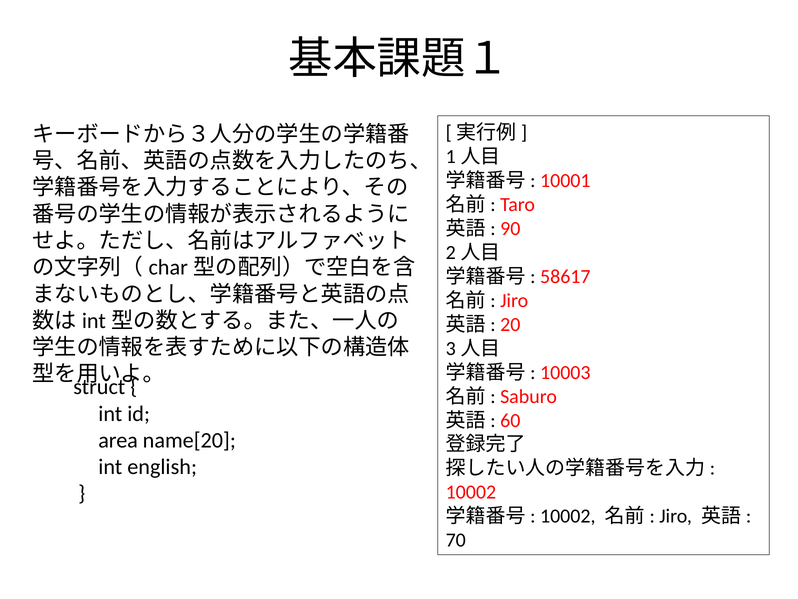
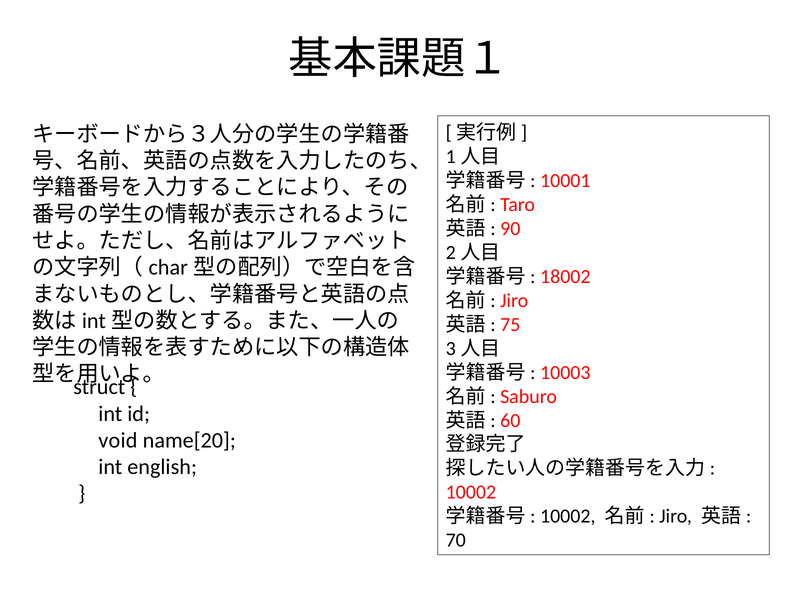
58617: 58617 -> 18002 (565, 276)
20: 20 -> 75 (510, 324)
area: area -> void (118, 440)
